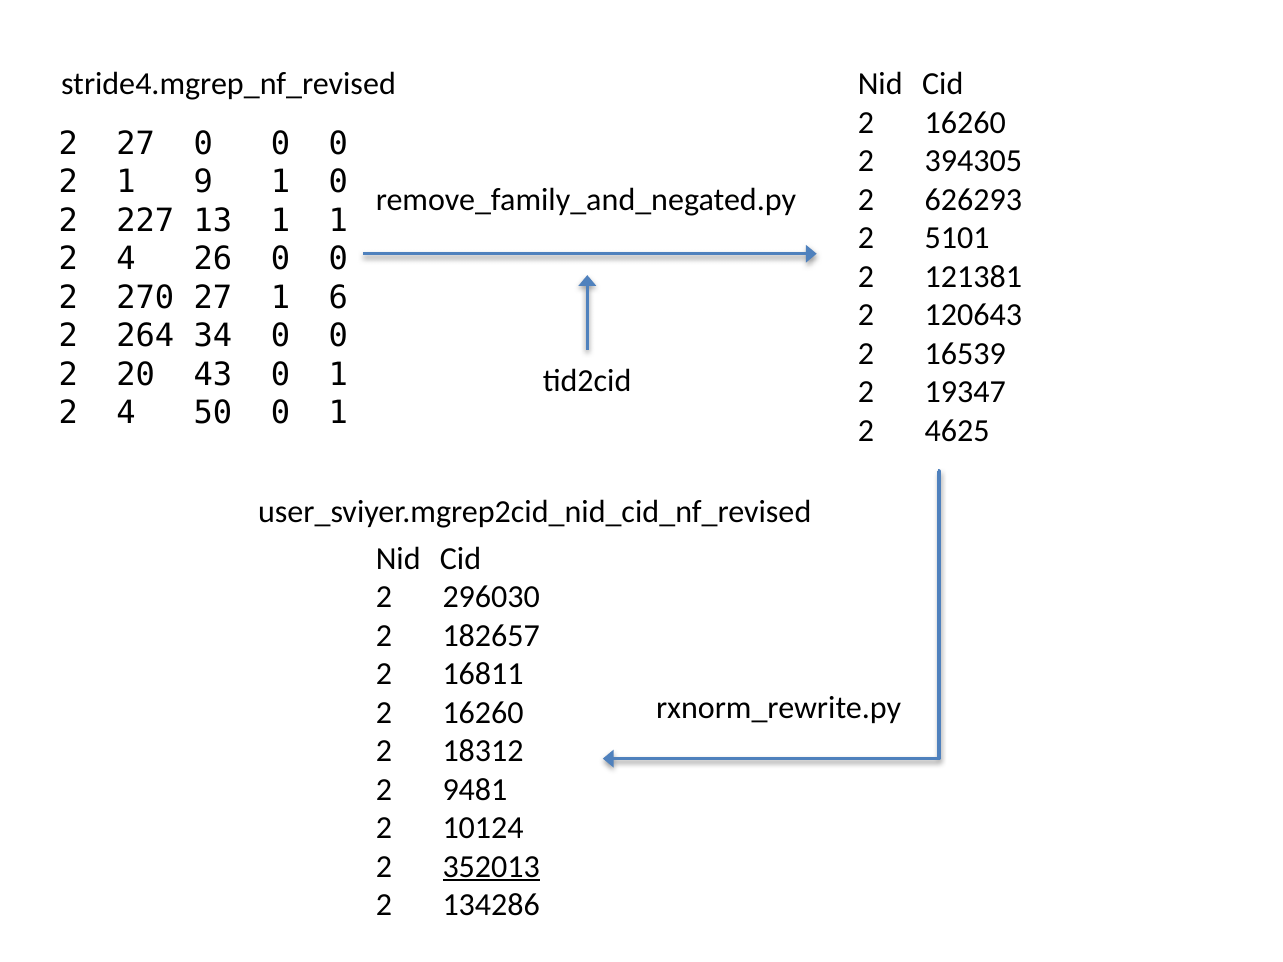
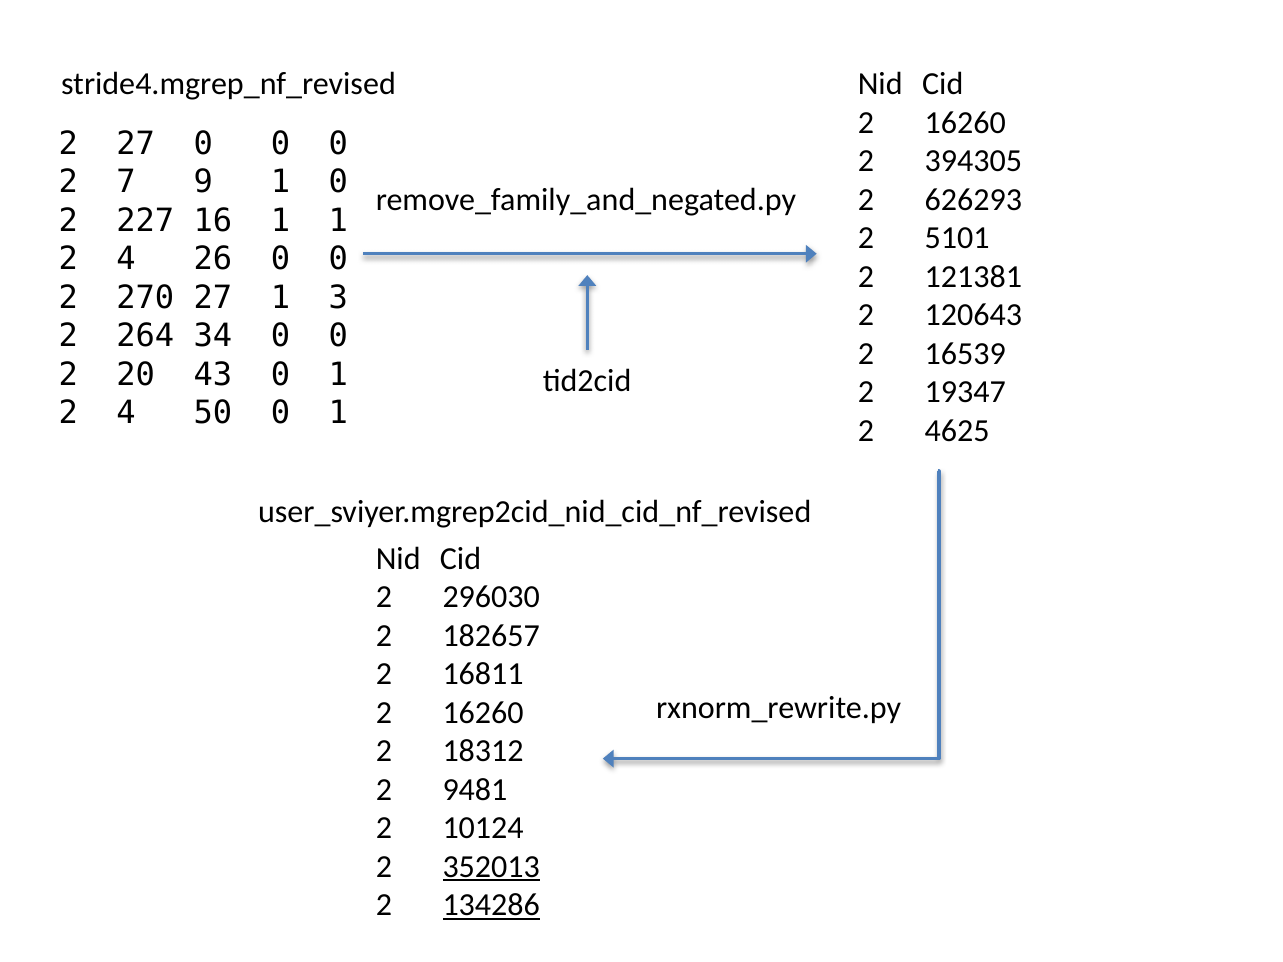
2 1: 1 -> 7 (126, 182)
13: 13 -> 16 (213, 221)
6: 6 -> 3 (338, 298)
134286 underline: none -> present (491, 905)
